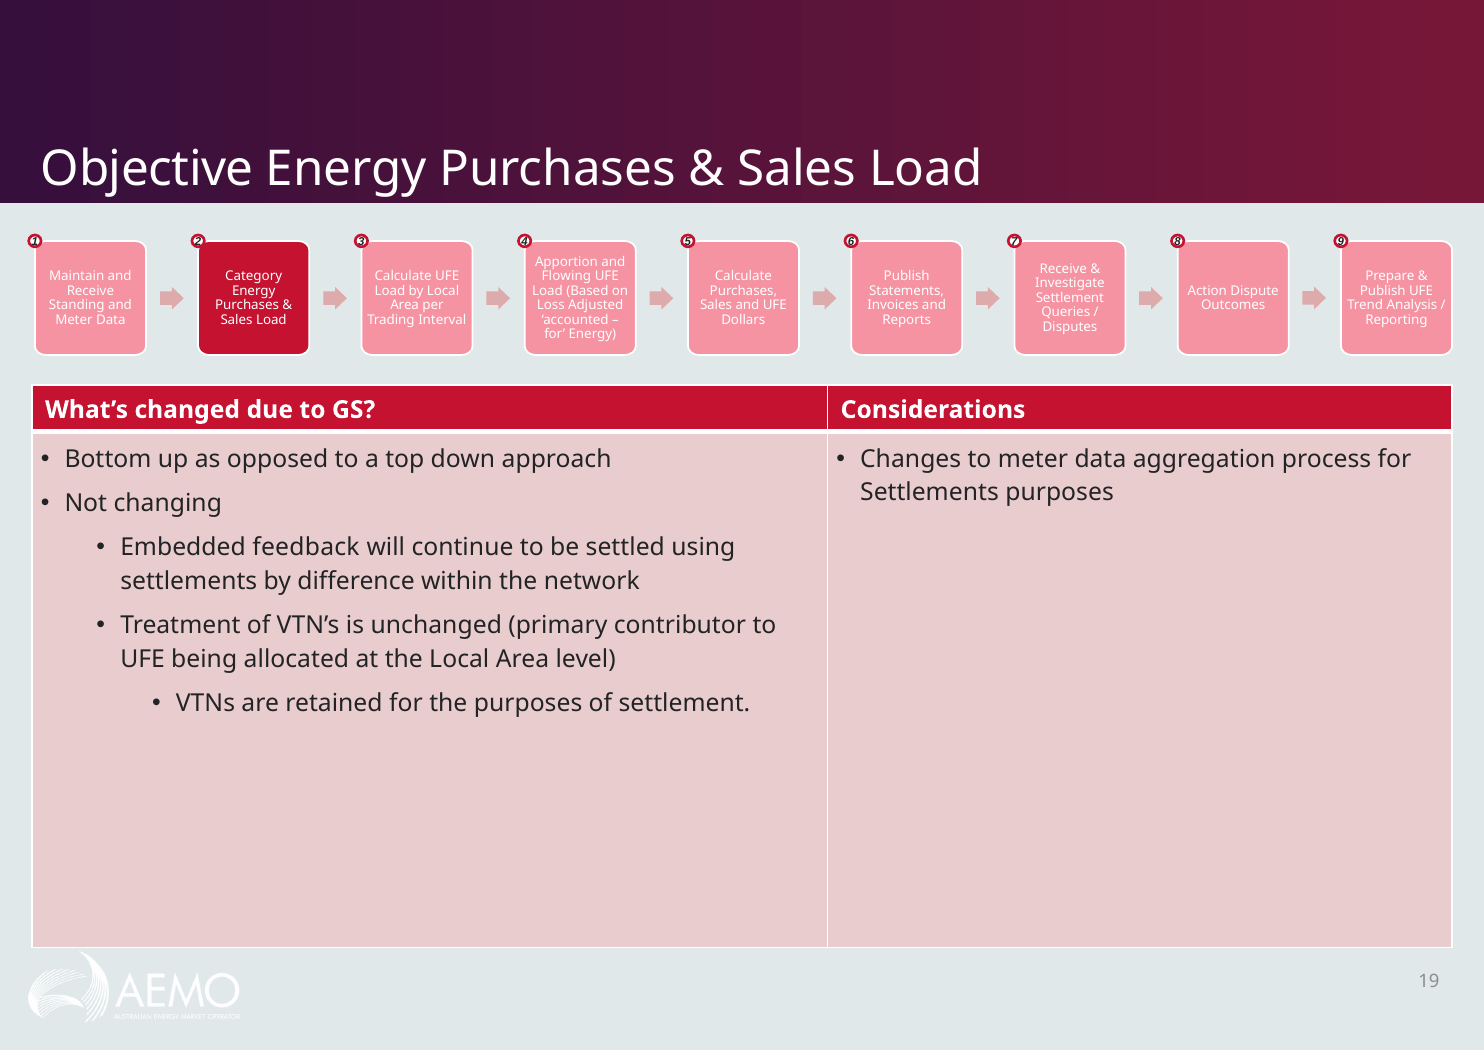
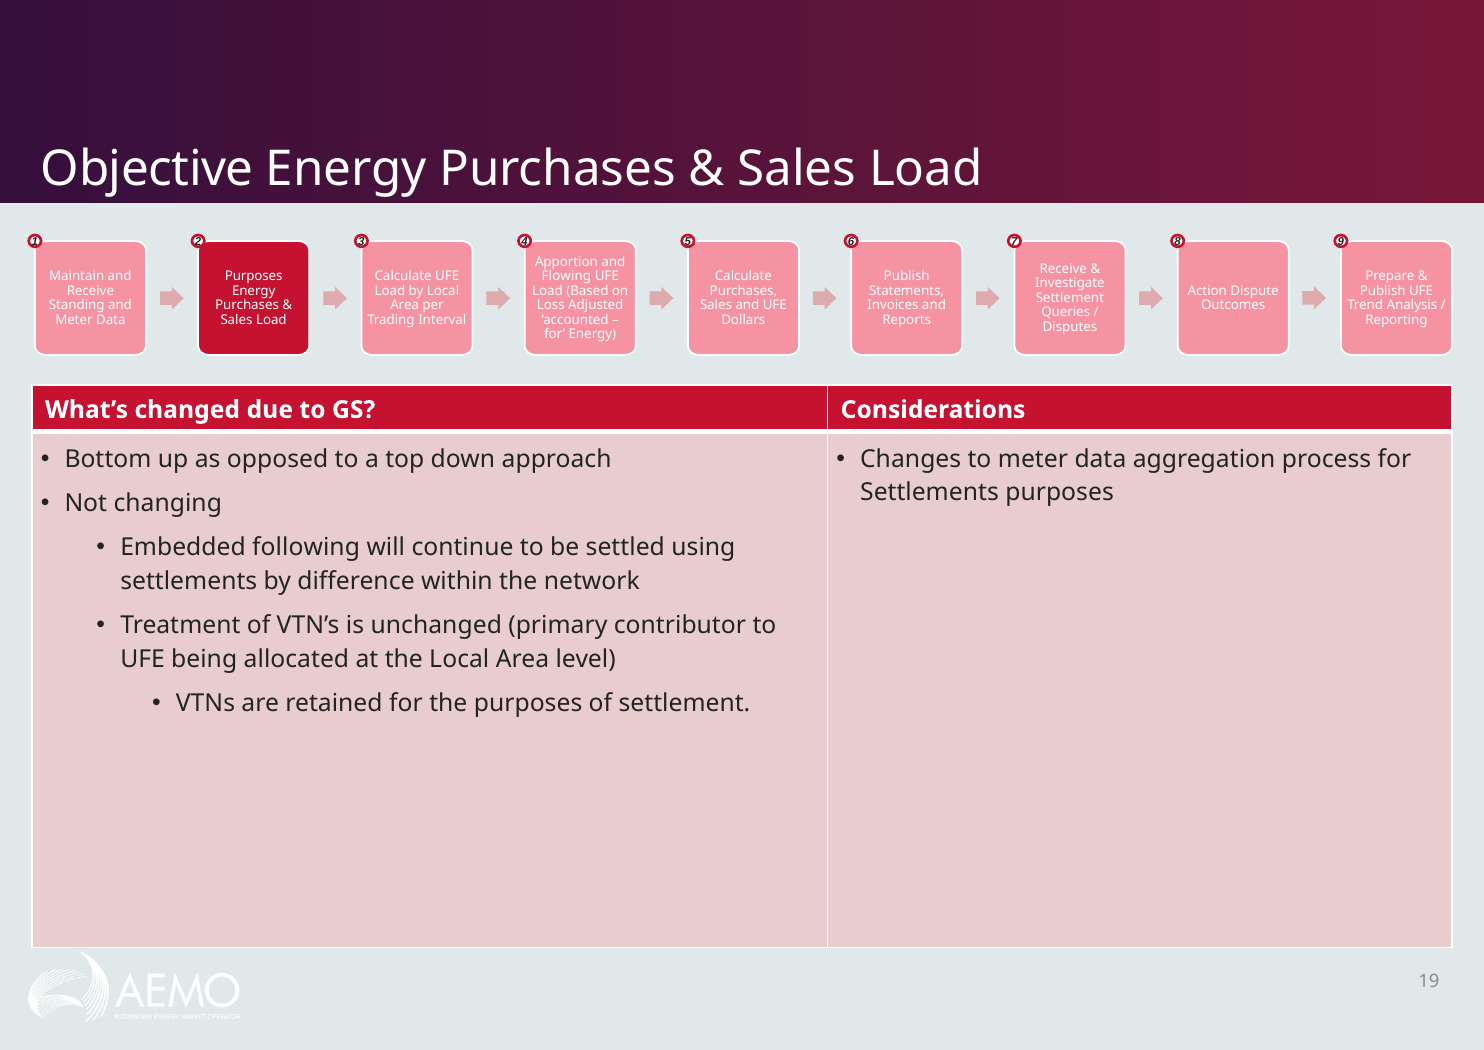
Category: Category -> Purposes (254, 276)
feedback: feedback -> following (306, 547)
